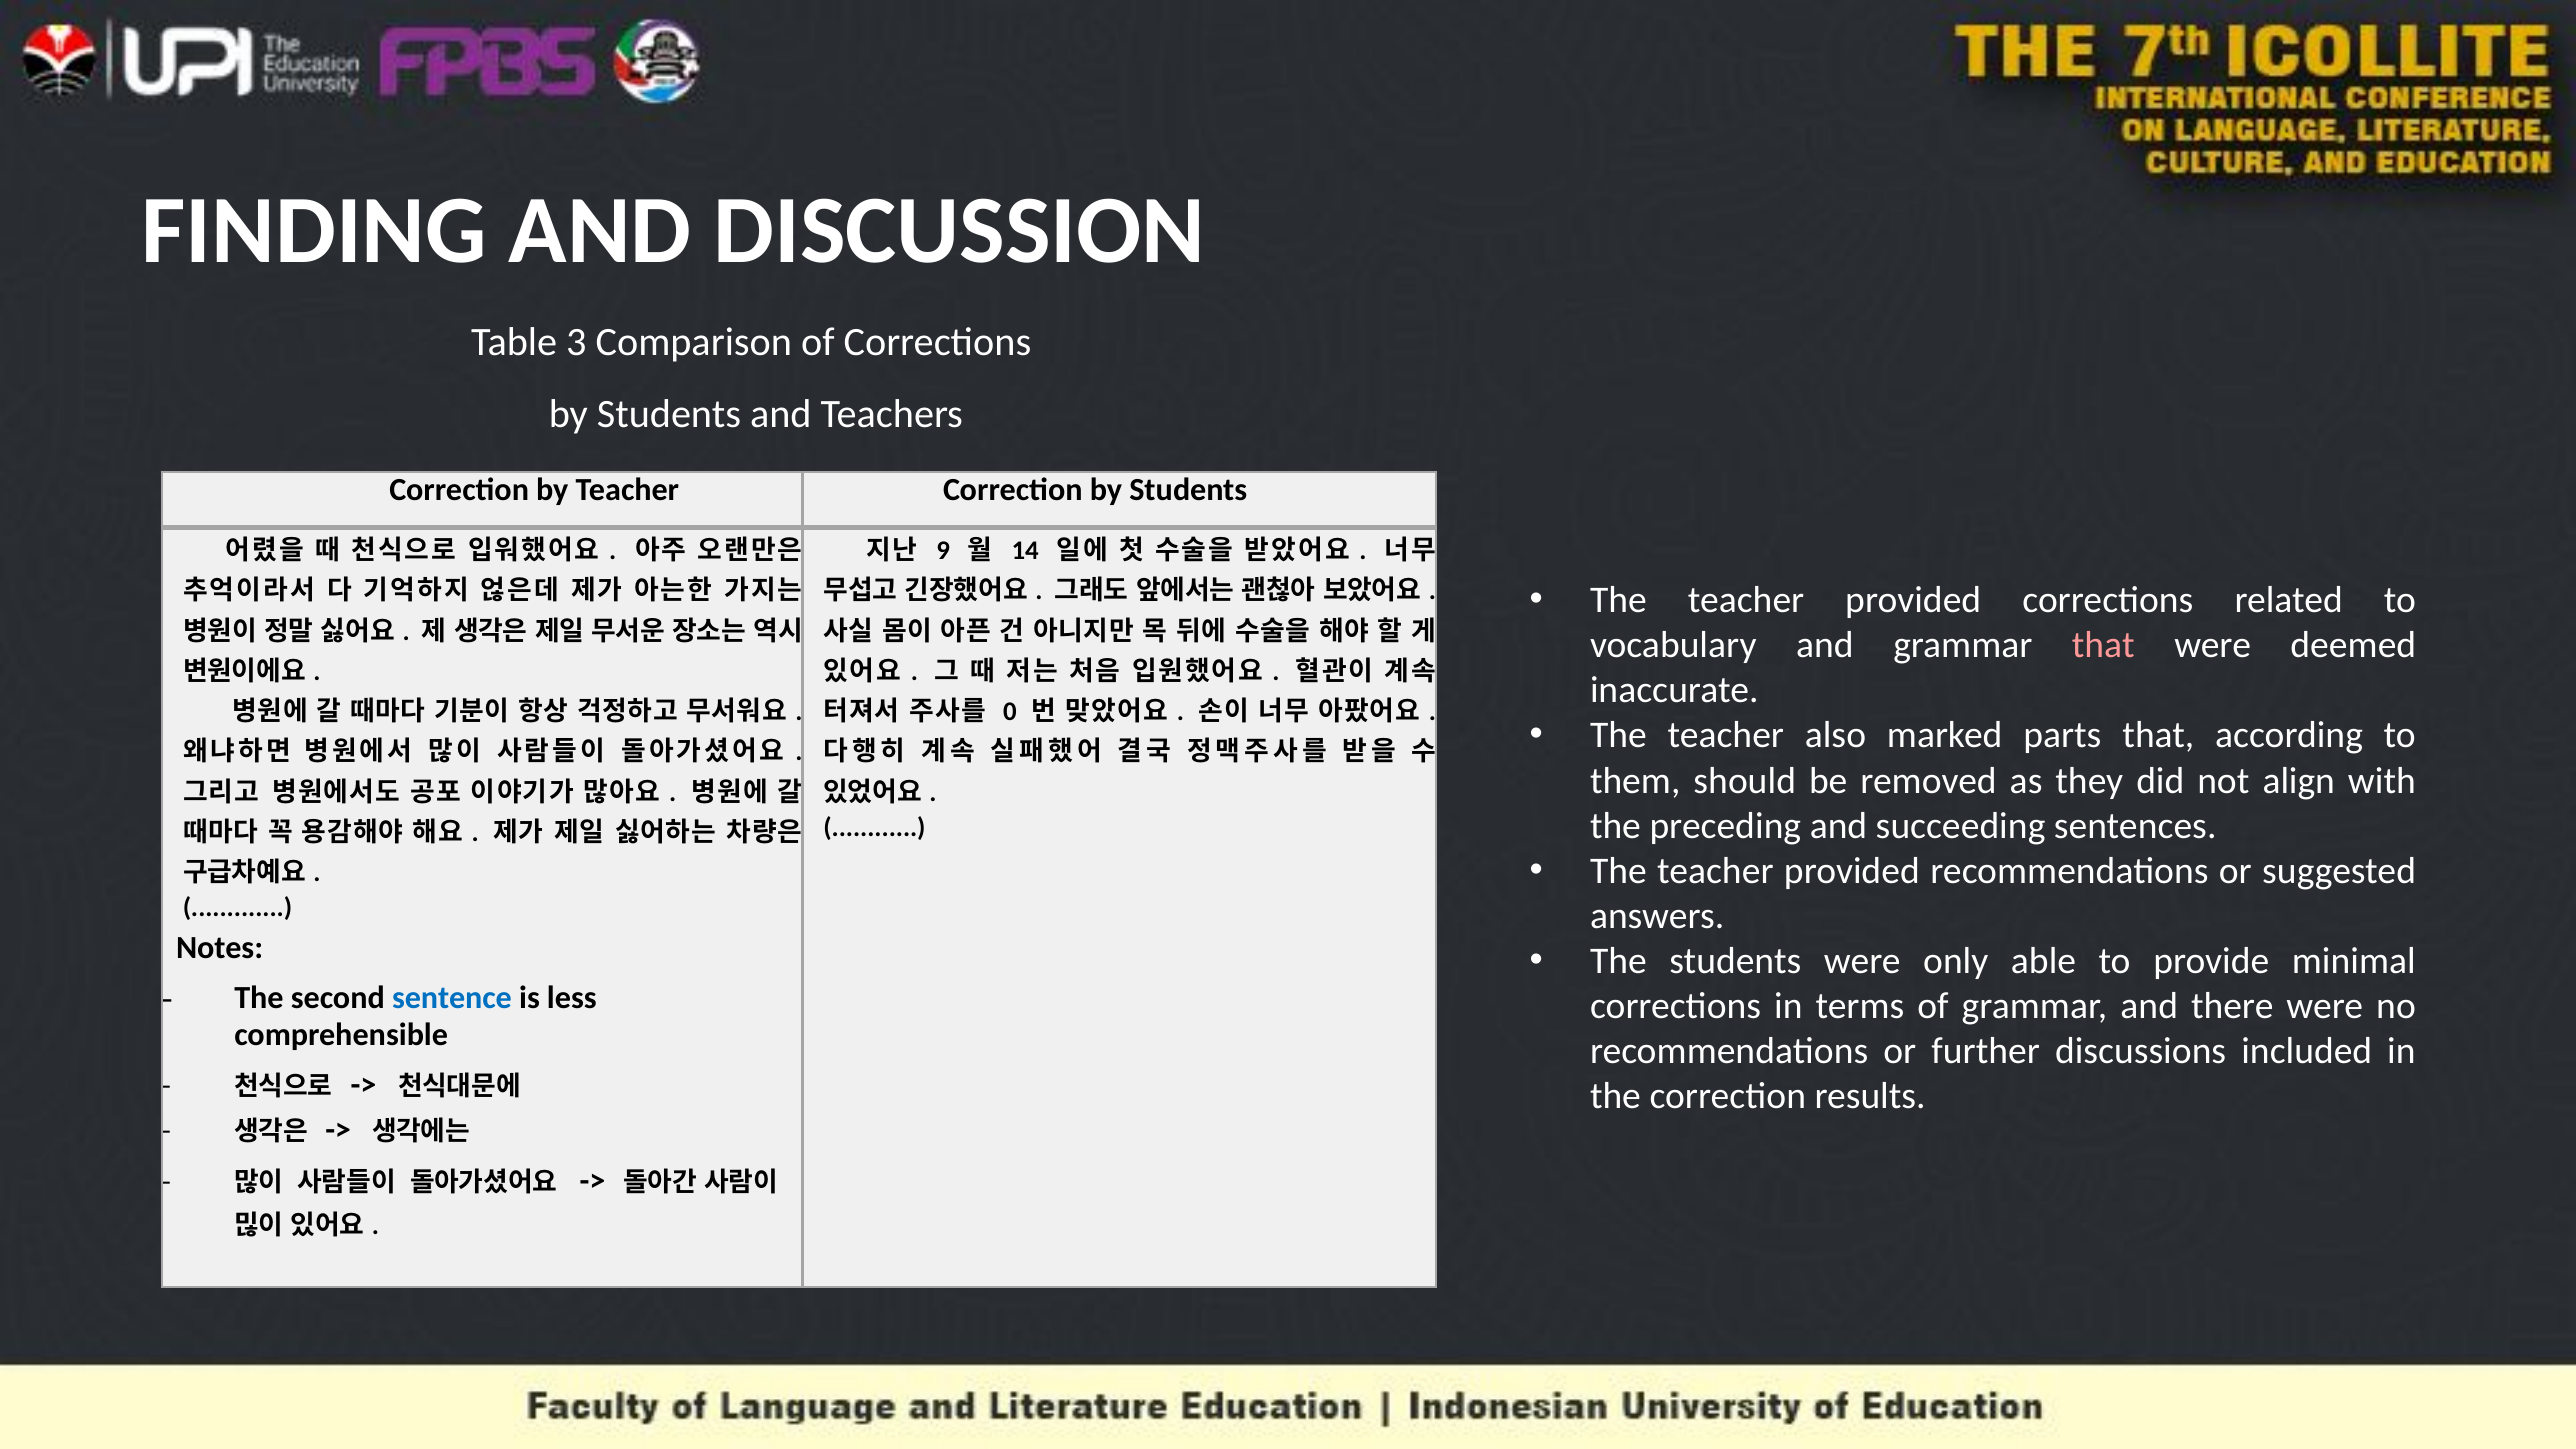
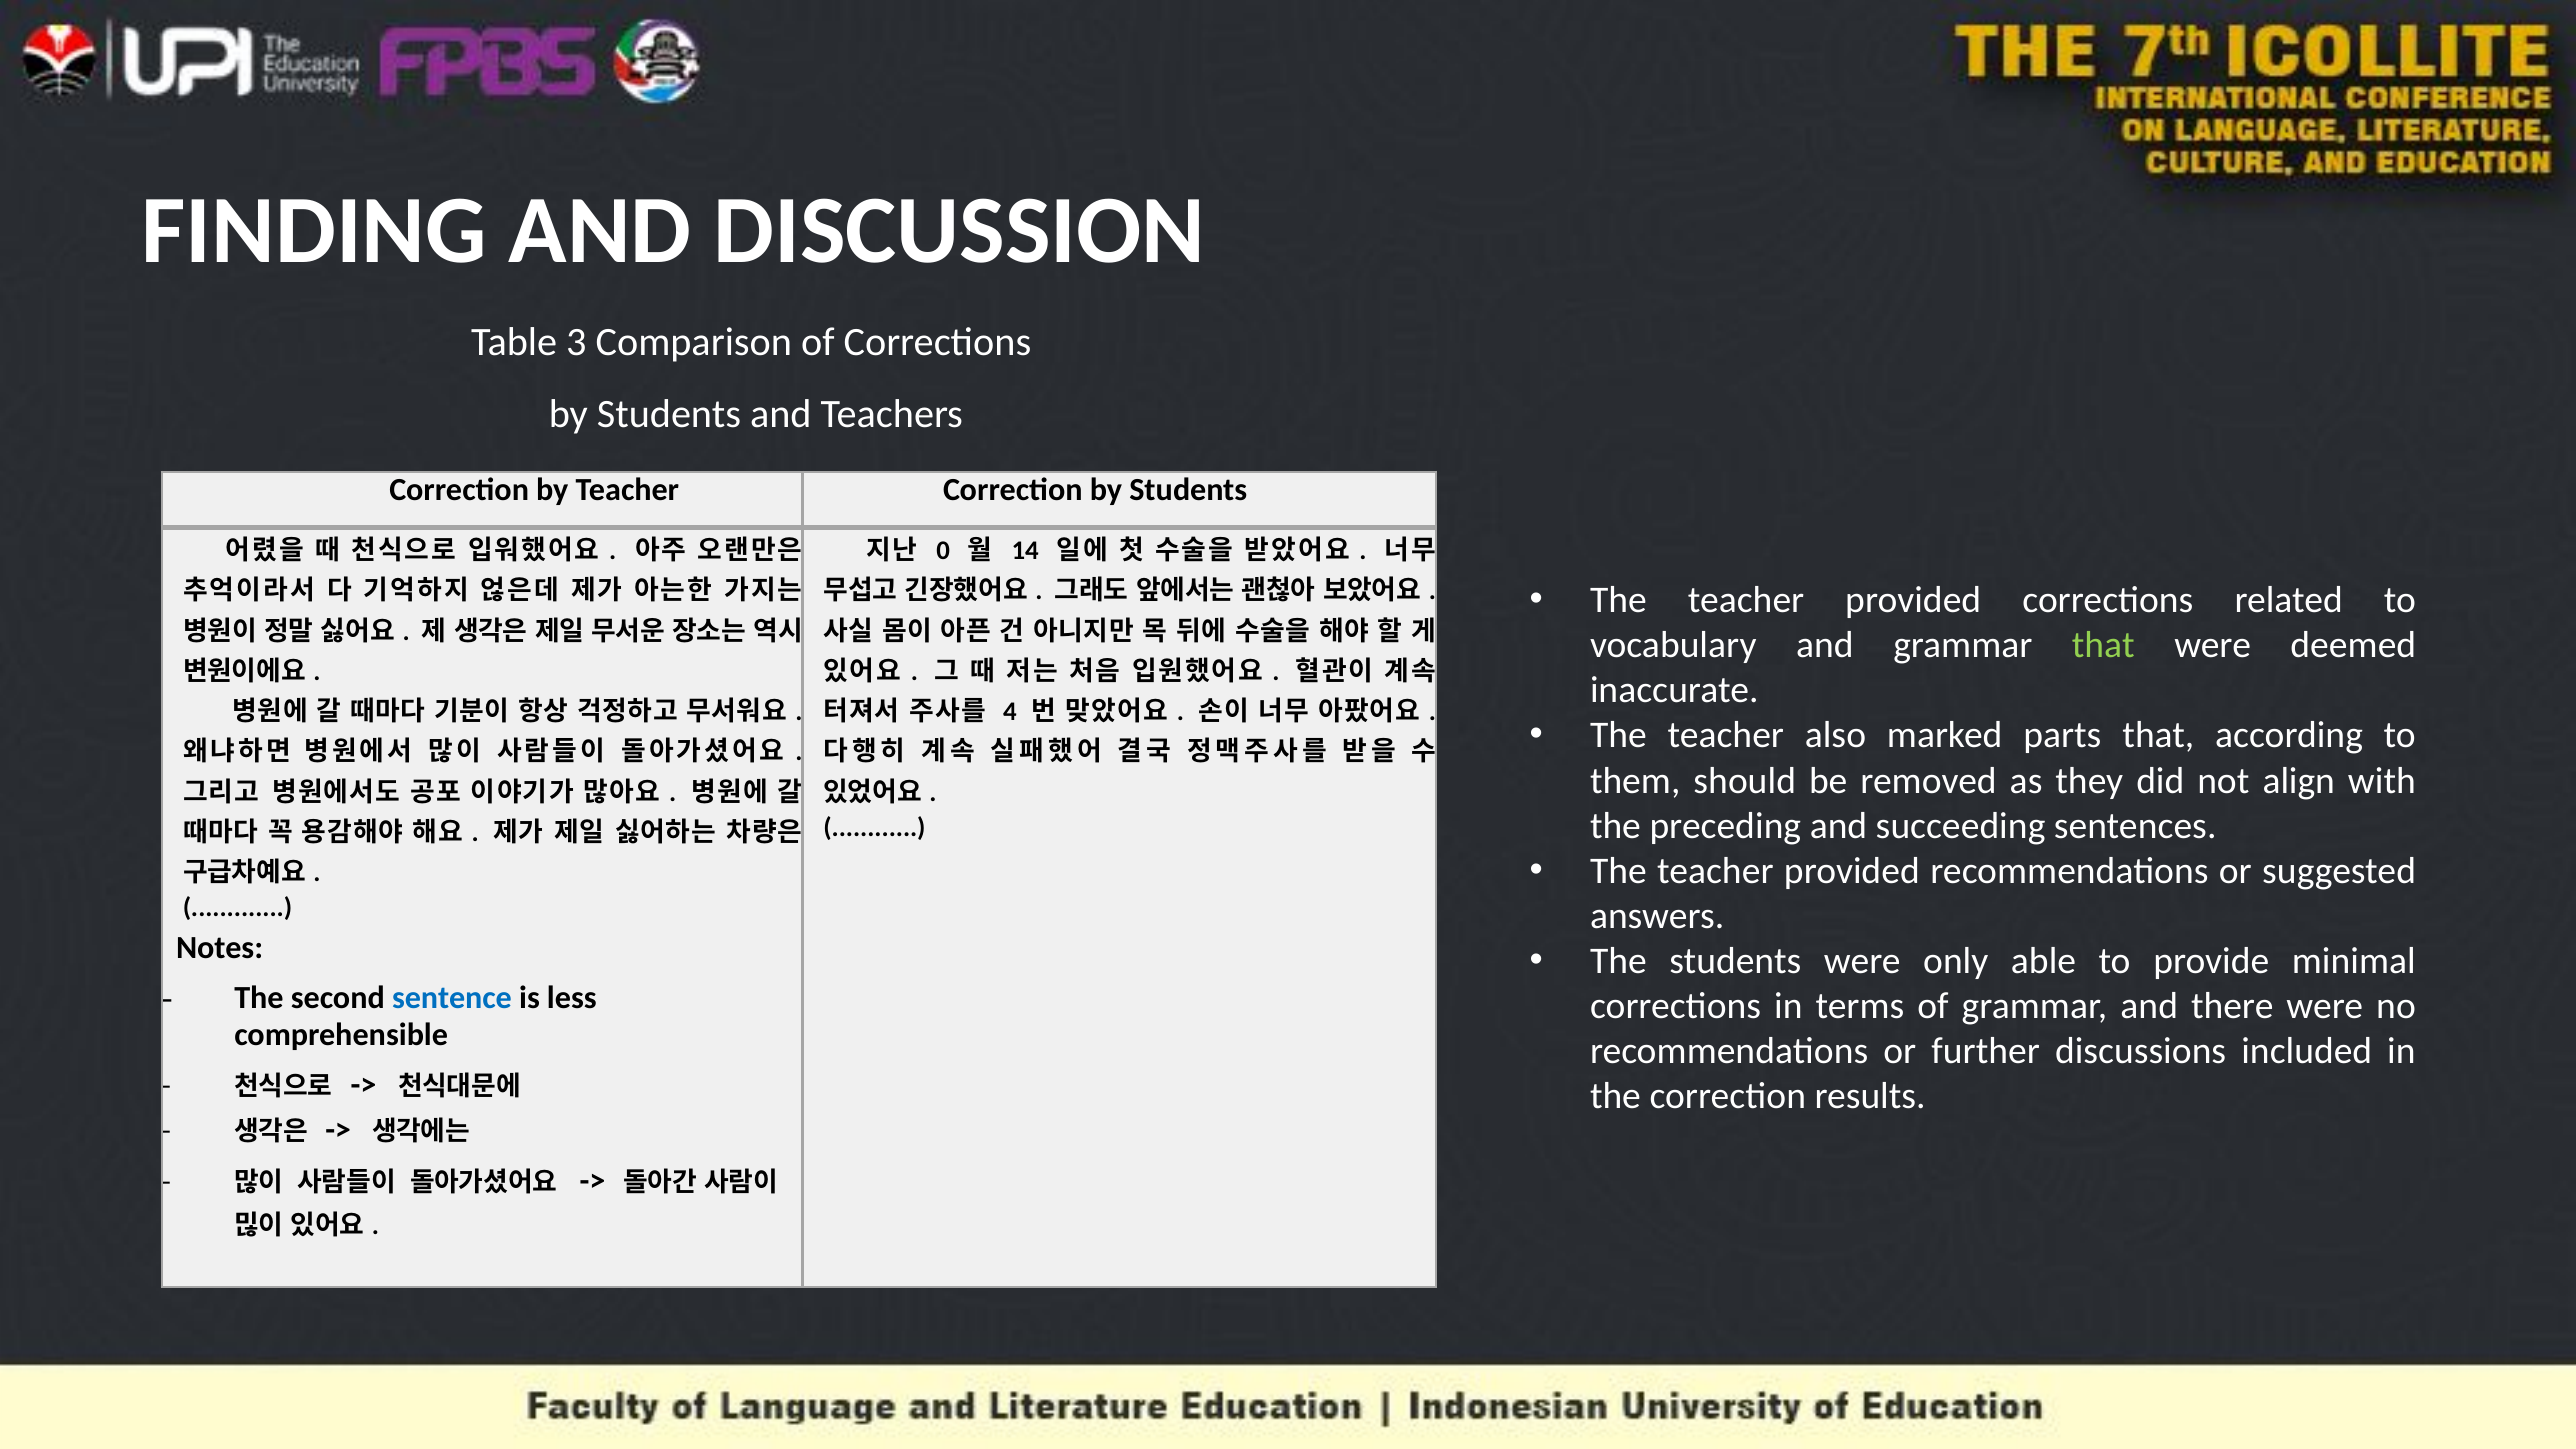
9: 9 -> 0 (943, 550)
that colour: pink -> light green (2103, 645)
0: 0 -> 4 (1010, 712)
